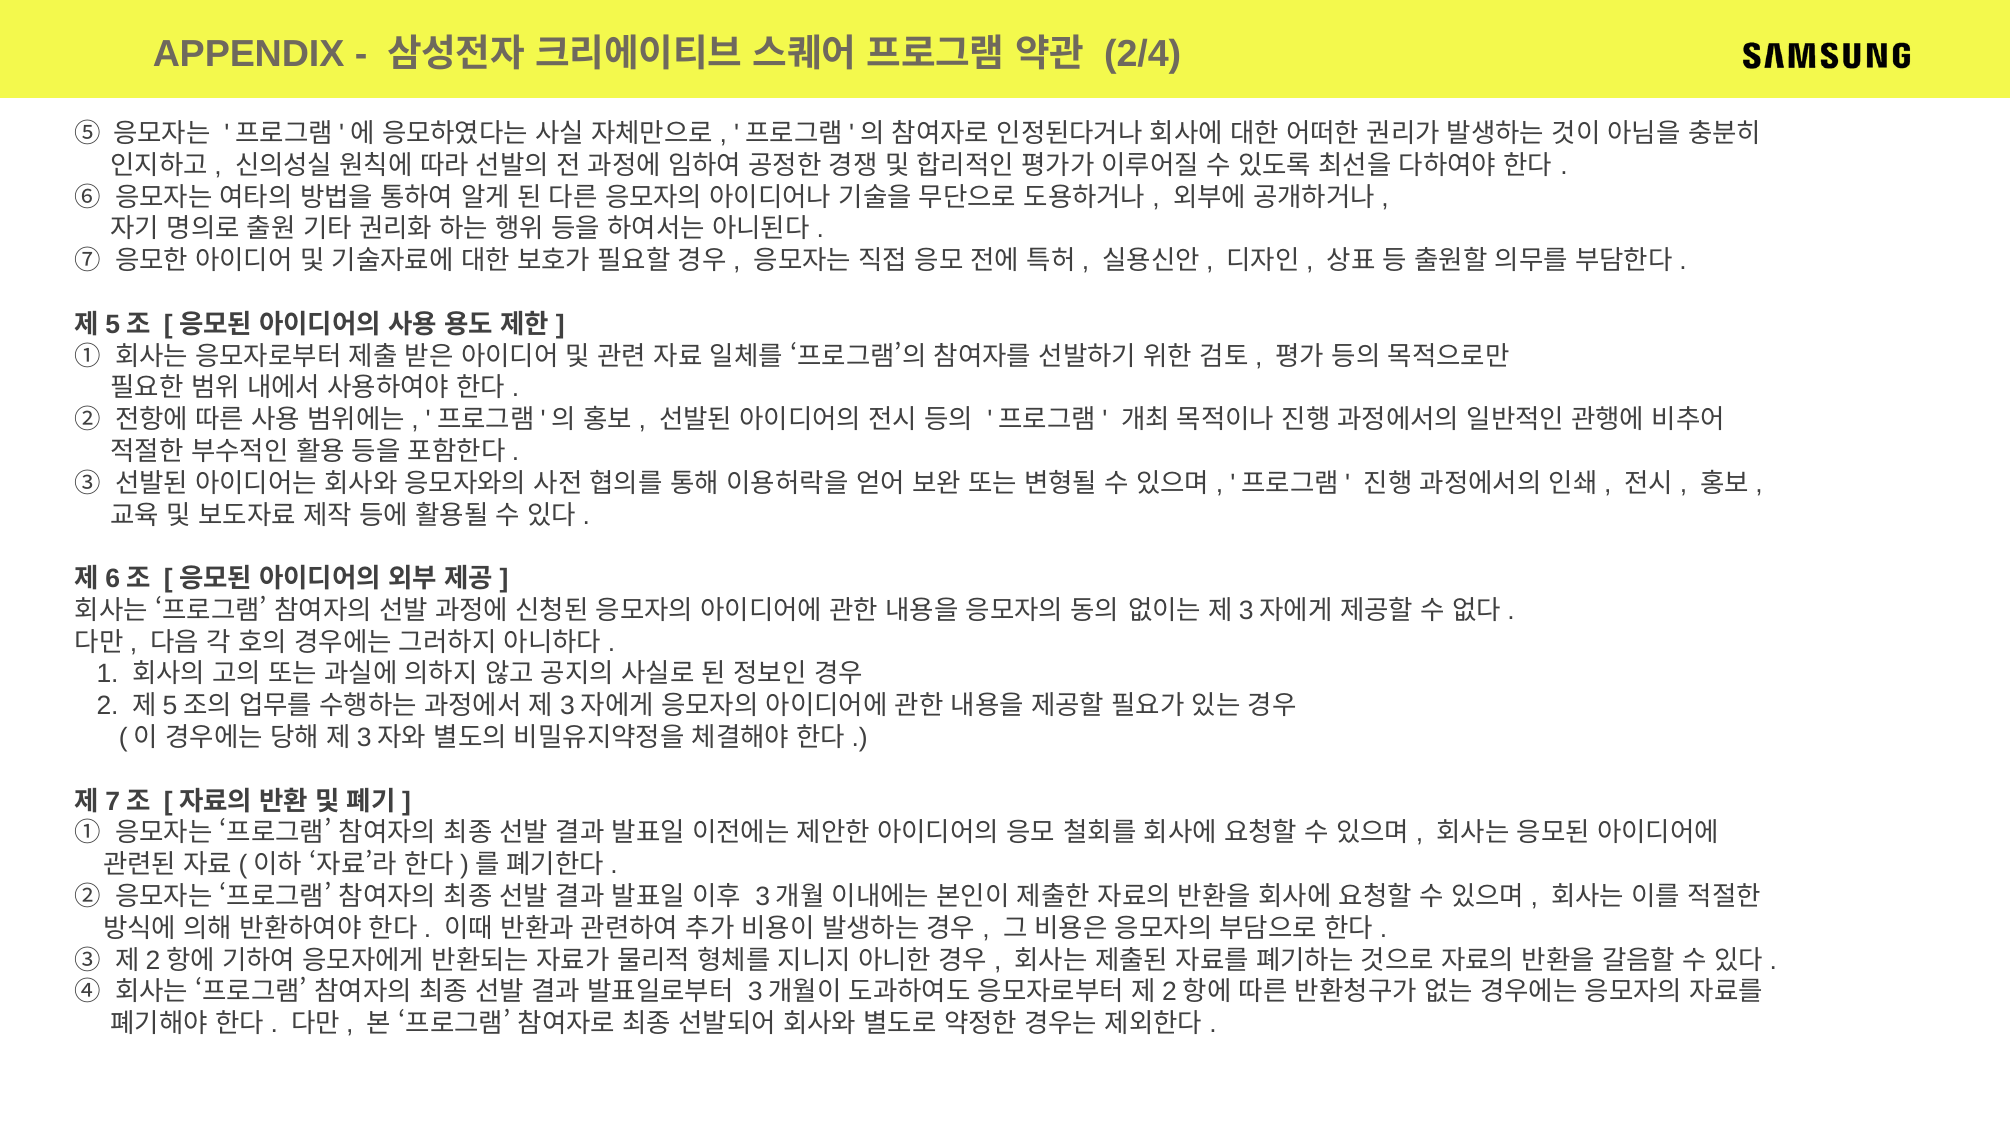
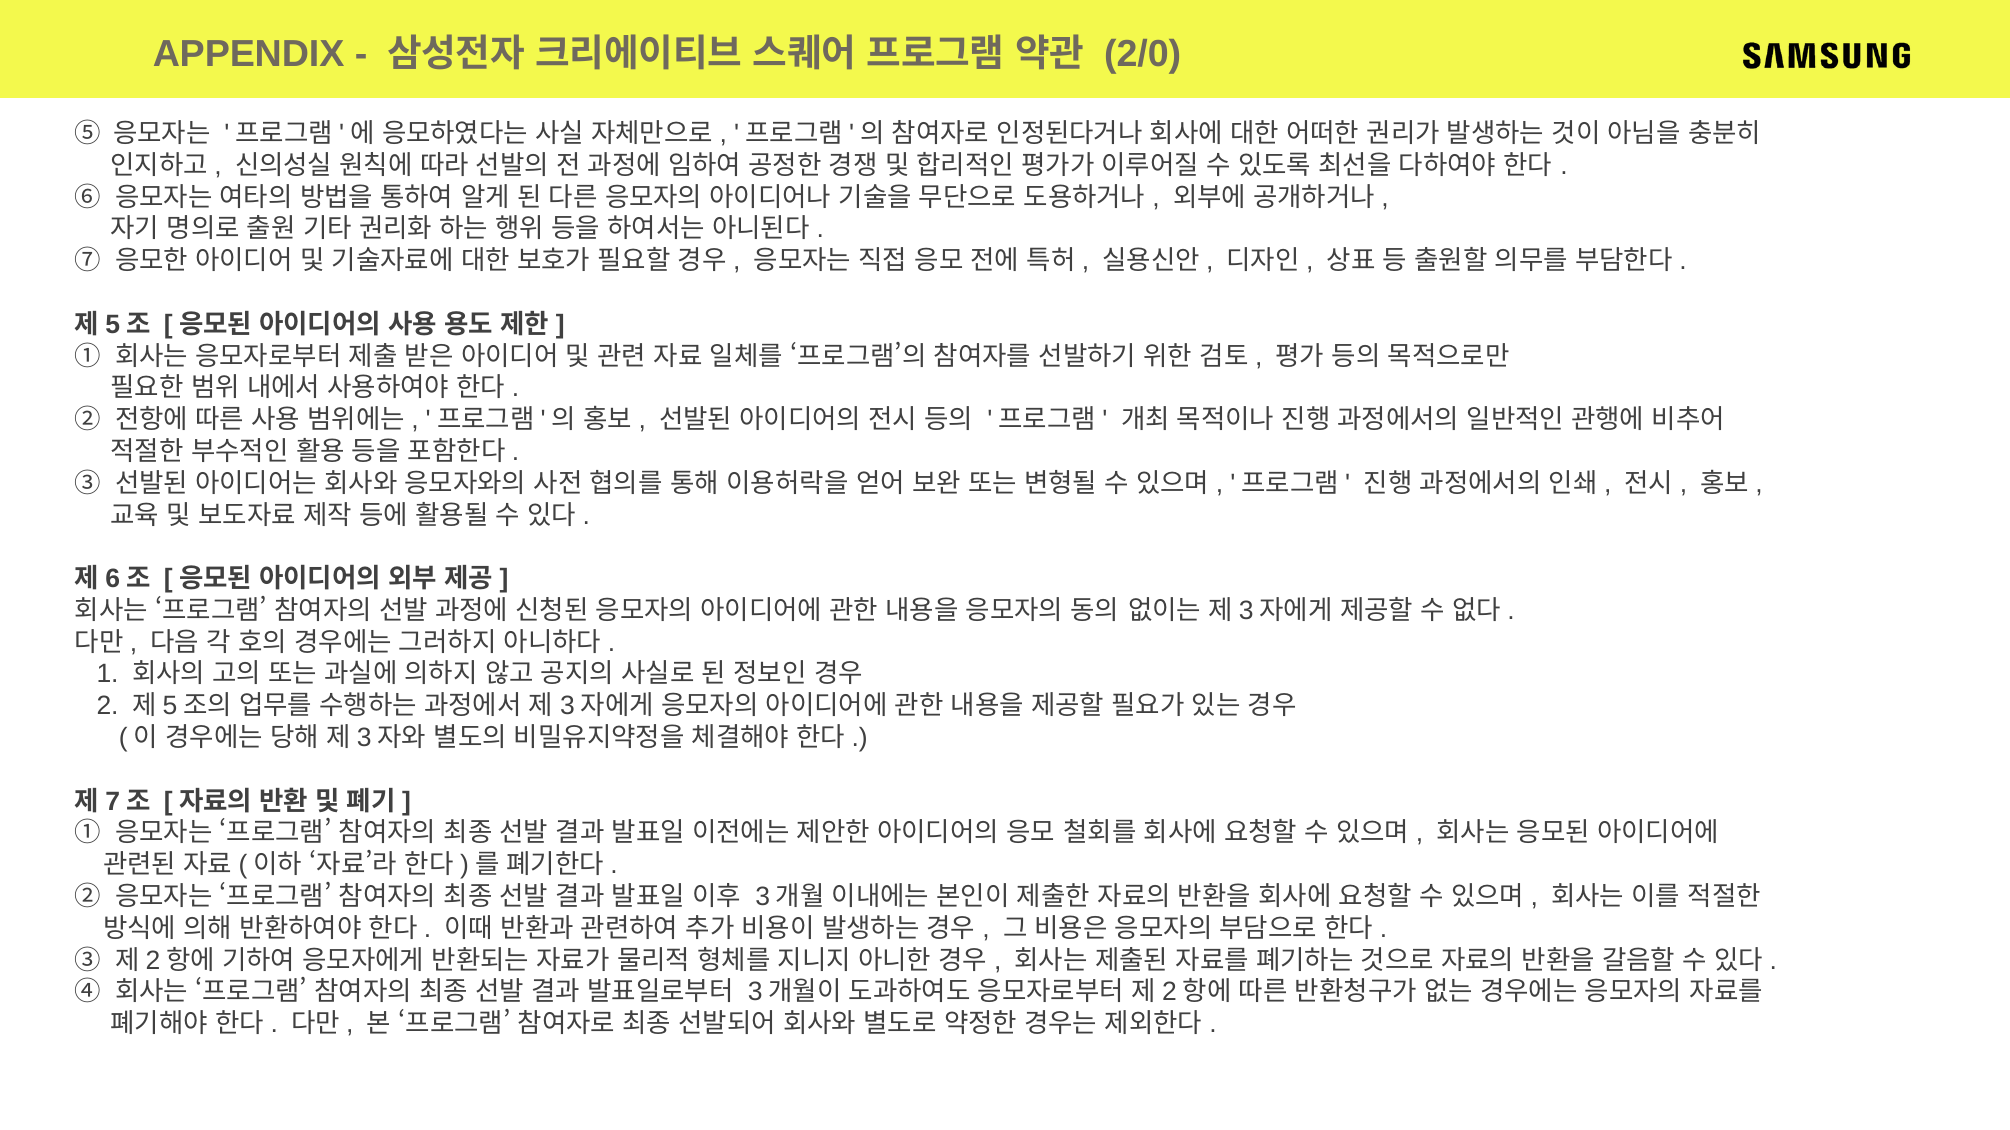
2/4: 2/4 -> 2/0 (1143, 54)
